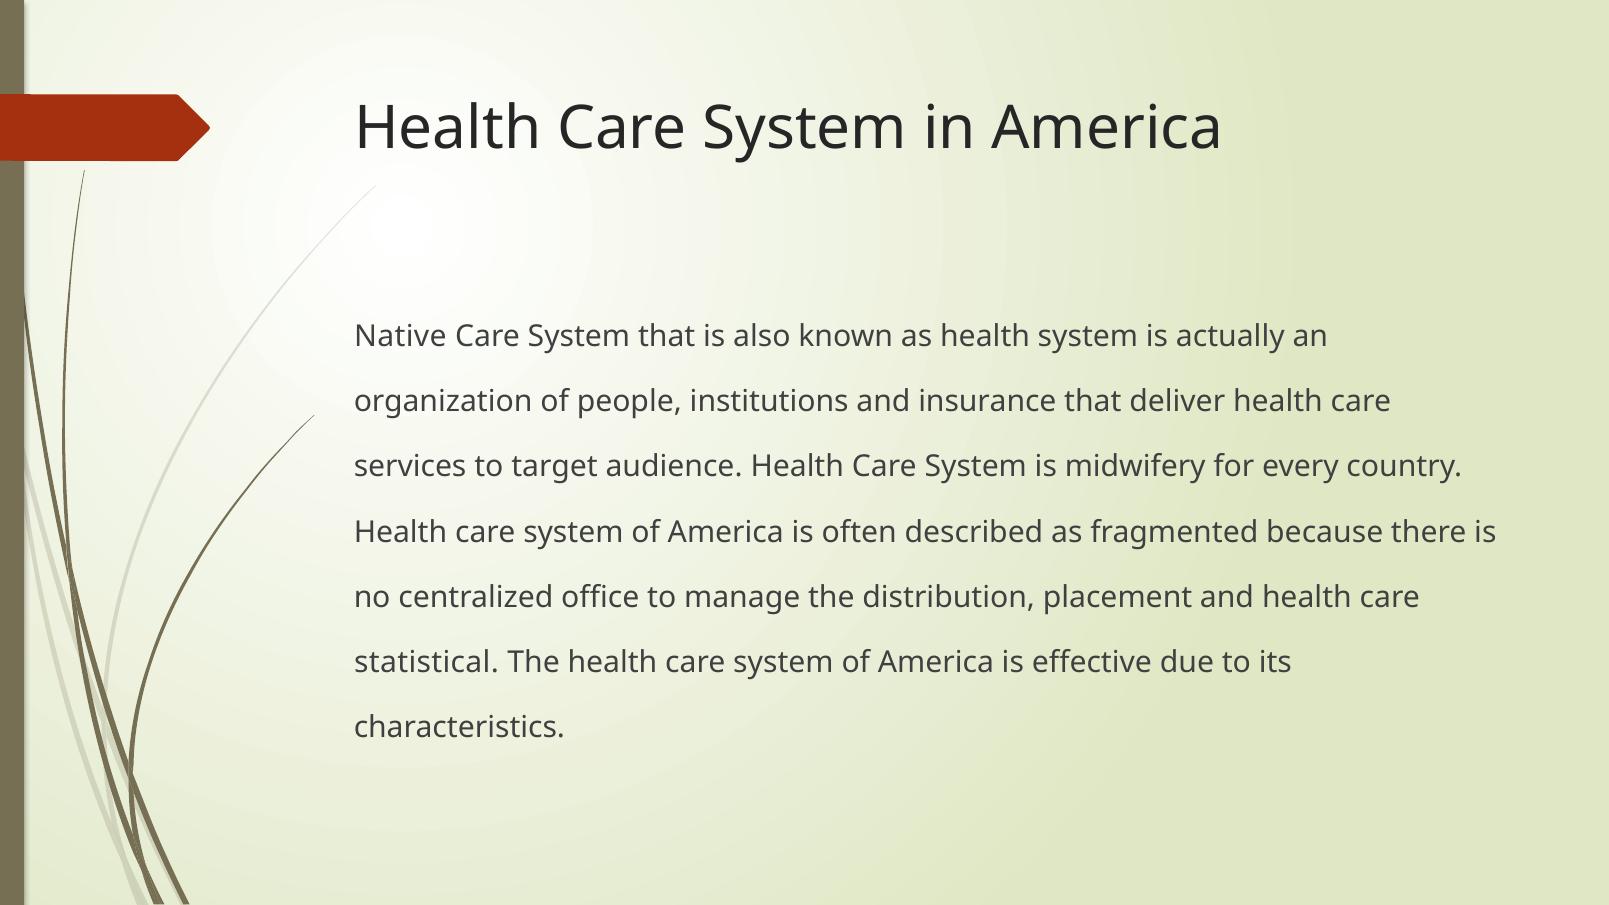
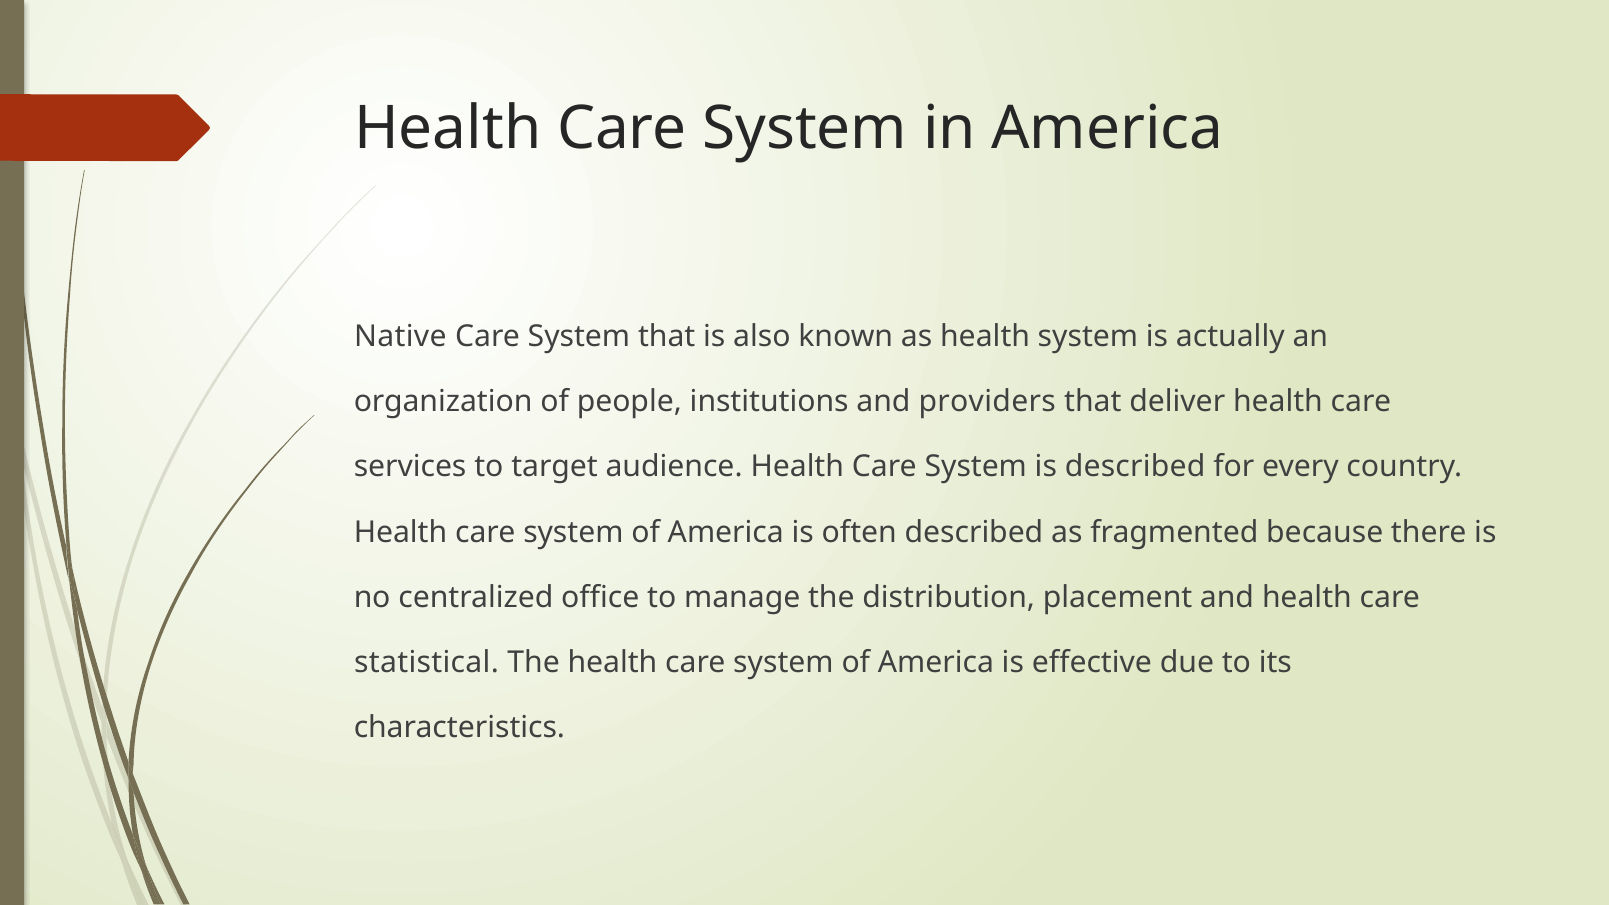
insurance: insurance -> providers (987, 402)
is midwifery: midwifery -> described (1135, 467)
